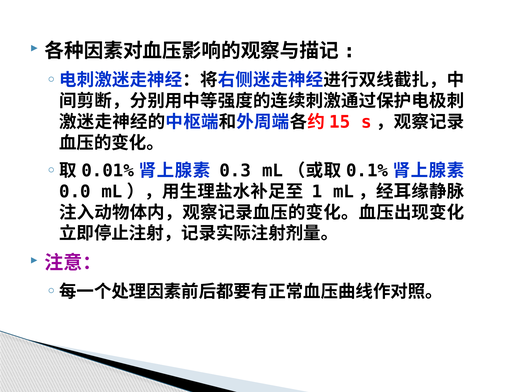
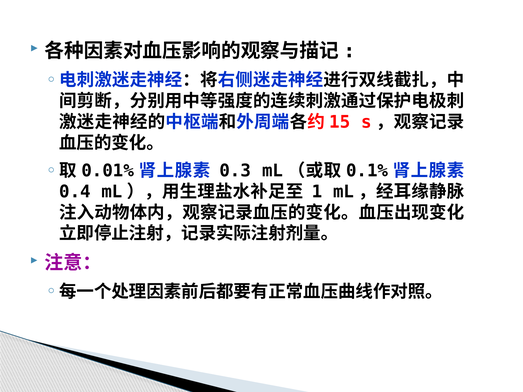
0.0: 0.0 -> 0.4 (75, 192)
